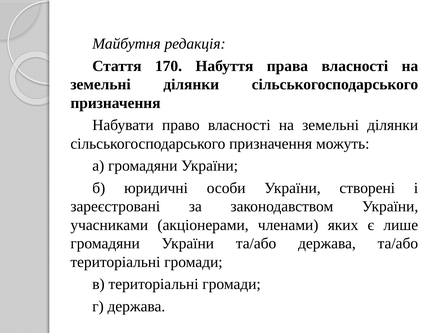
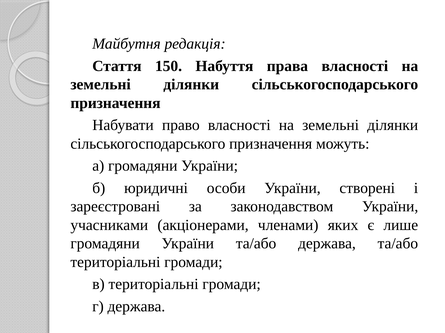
170: 170 -> 150 (169, 66)
